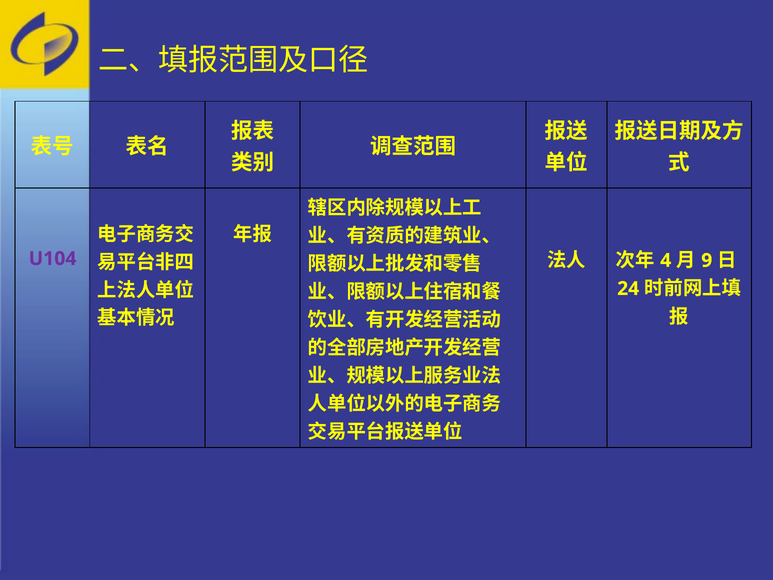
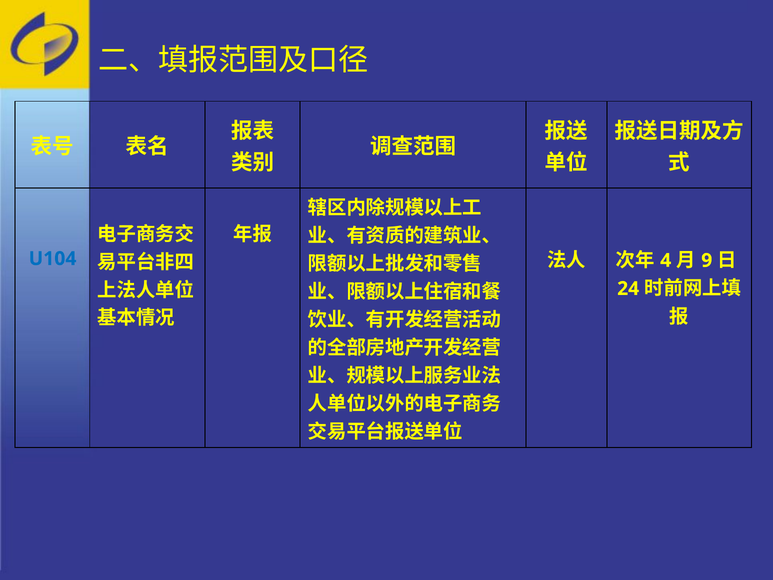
U104 colour: purple -> blue (53, 259)
